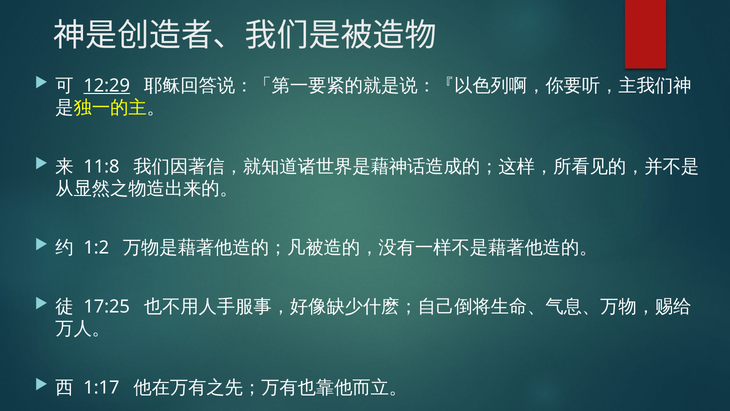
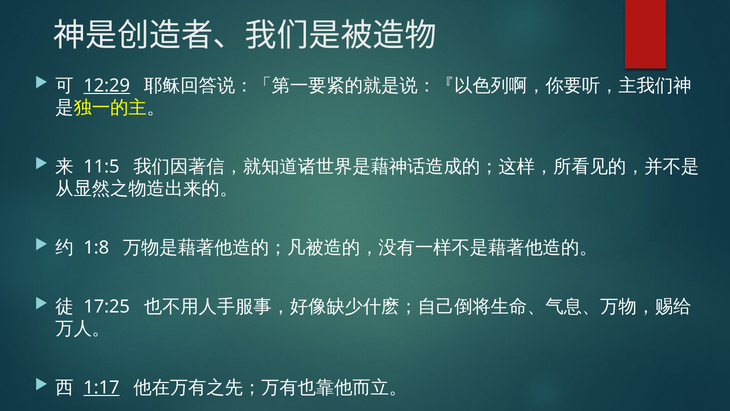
11:8: 11:8 -> 11:5 (101, 167)
1:2: 1:2 -> 1:8 (96, 247)
1:17 underline: none -> present (101, 387)
